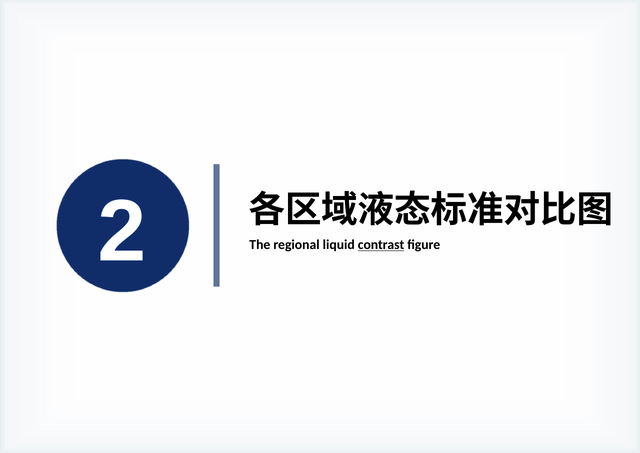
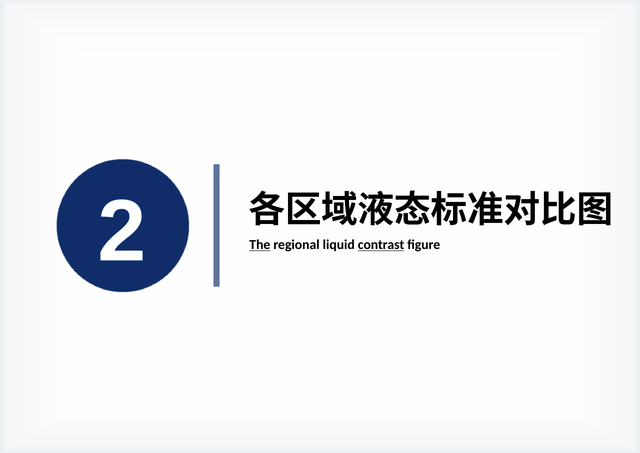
The underline: none -> present (260, 245)
